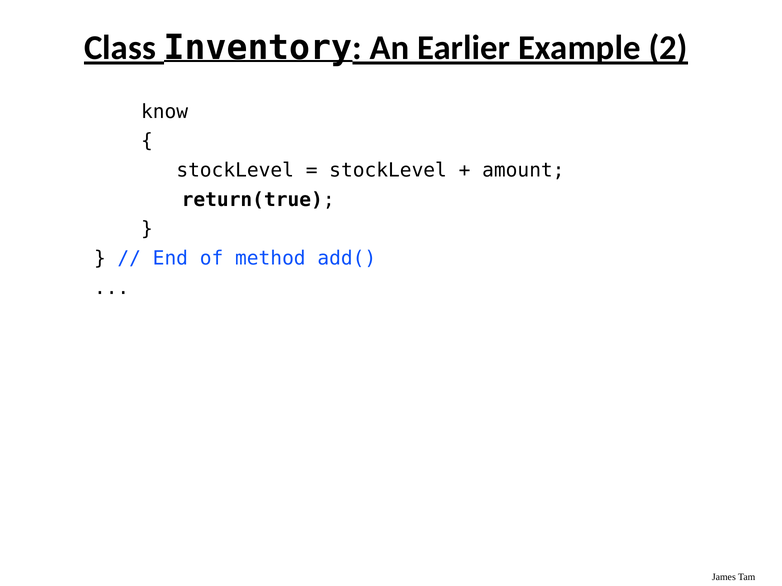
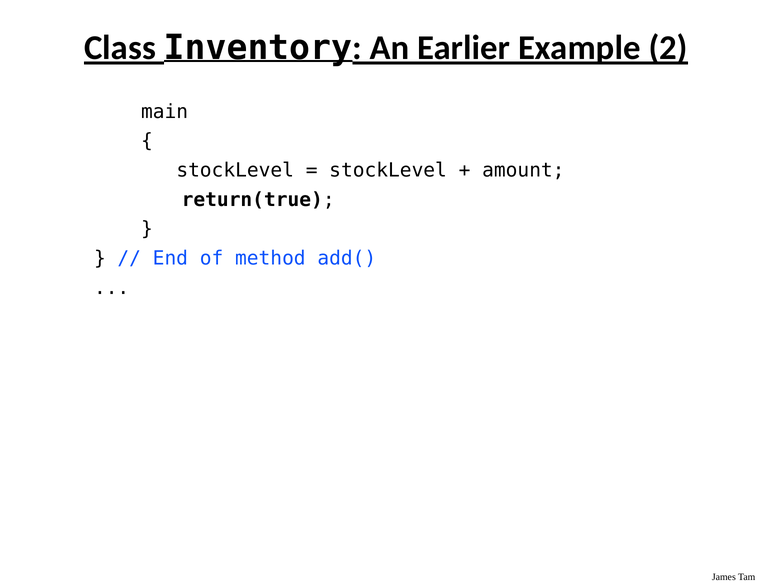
know: know -> main (165, 112)
